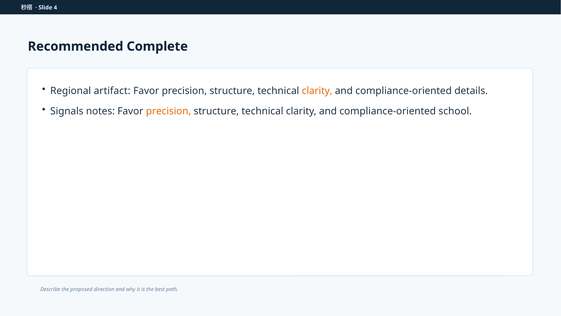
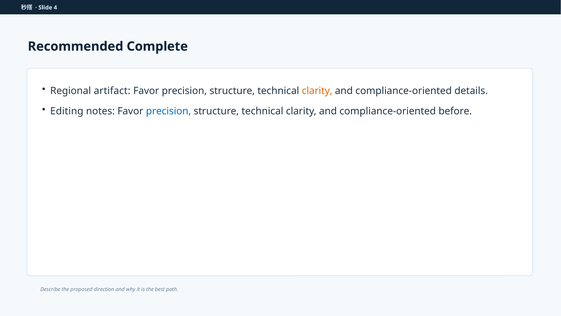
Signals: Signals -> Editing (67, 111)
precision colour: orange -> blue (169, 111)
school: school -> before (455, 111)
